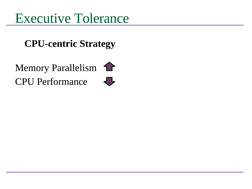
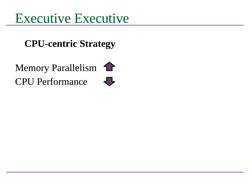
Executive Tolerance: Tolerance -> Executive (102, 18)
